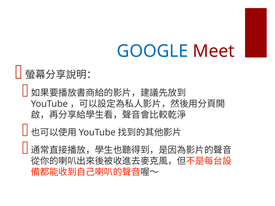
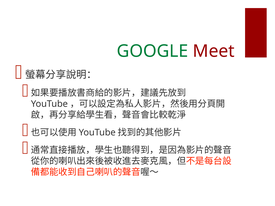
GOOGLE colour: blue -> green (152, 51)
